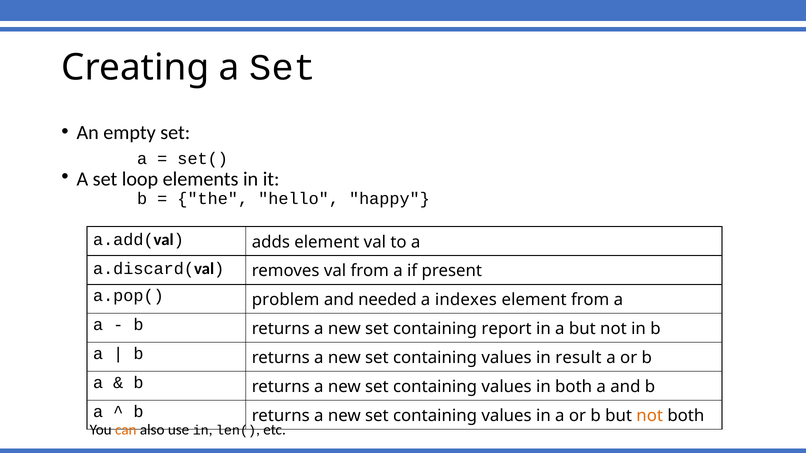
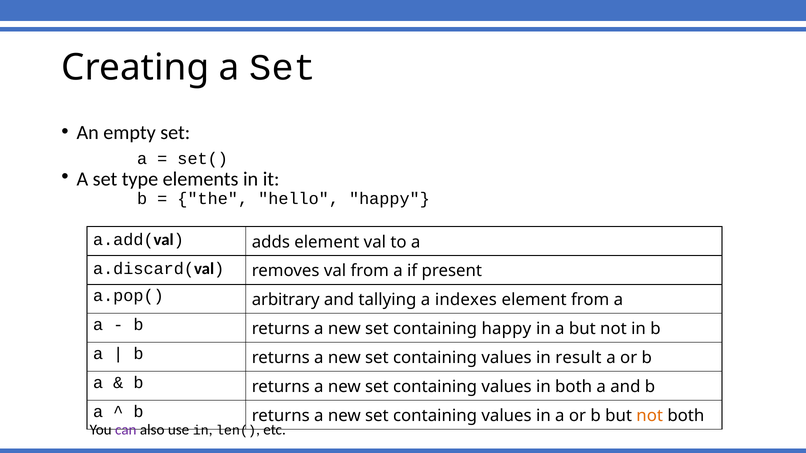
loop: loop -> type (140, 179)
problem: problem -> arbitrary (286, 300)
needed: needed -> tallying (387, 300)
containing report: report -> happy (506, 329)
can colour: orange -> purple (126, 430)
